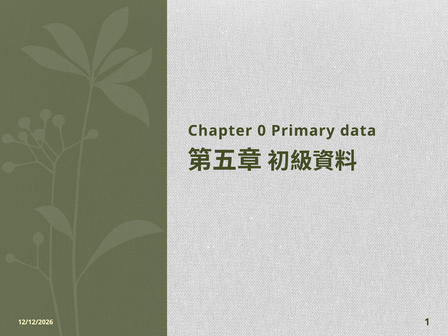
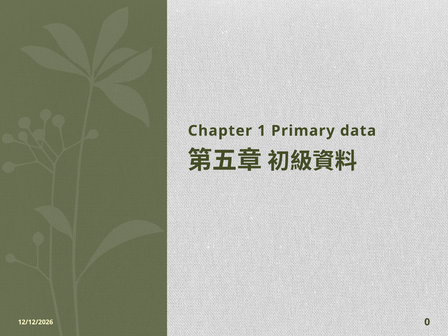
0: 0 -> 1 (262, 131)
1: 1 -> 0 (427, 322)
